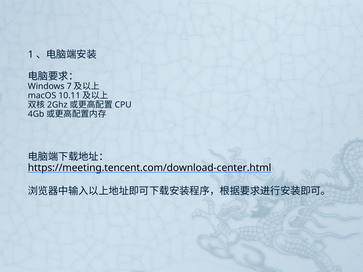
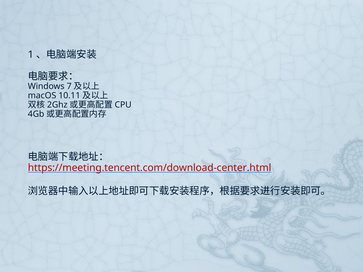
https://meeting.tencent.com/download-center.html colour: black -> red (150, 168)
